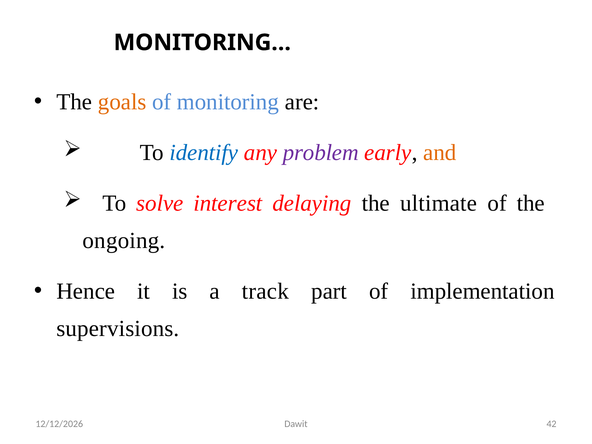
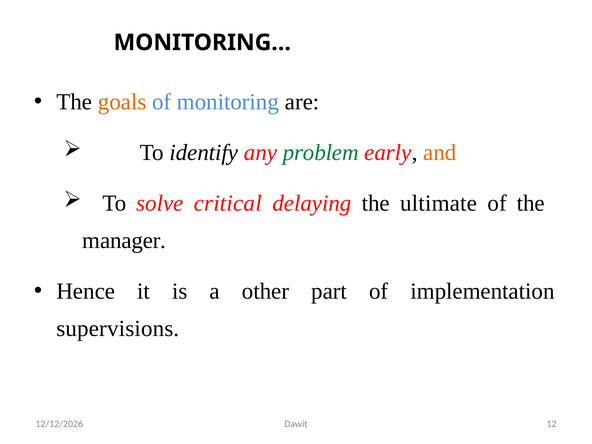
identify colour: blue -> black (204, 153)
problem colour: purple -> green (321, 153)
interest: interest -> critical (228, 203)
ongoing: ongoing -> manager (124, 241)
track: track -> other (266, 291)
42: 42 -> 12 (551, 424)
